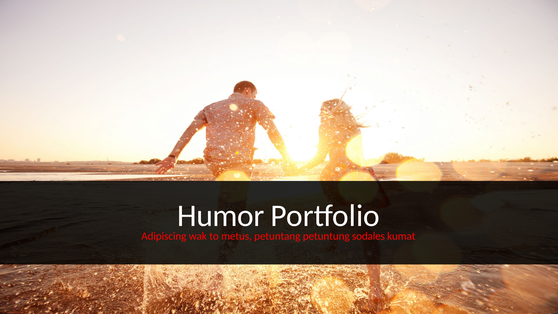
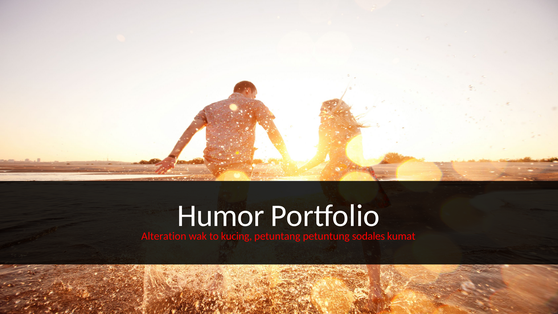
Adipiscing: Adipiscing -> Alteration (164, 236)
metus: metus -> kucing (237, 236)
